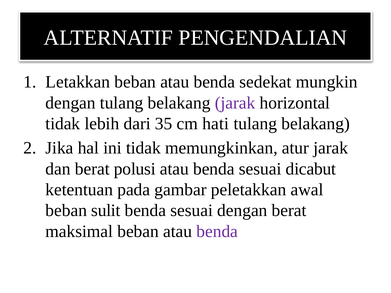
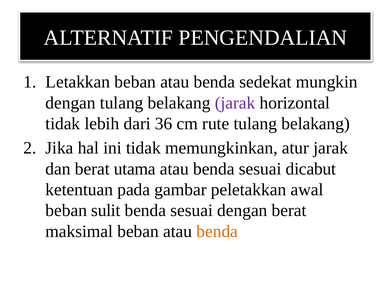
35: 35 -> 36 (164, 124)
hati: hati -> rute (216, 124)
polusi: polusi -> utama (135, 169)
benda colour: purple -> orange (217, 232)
